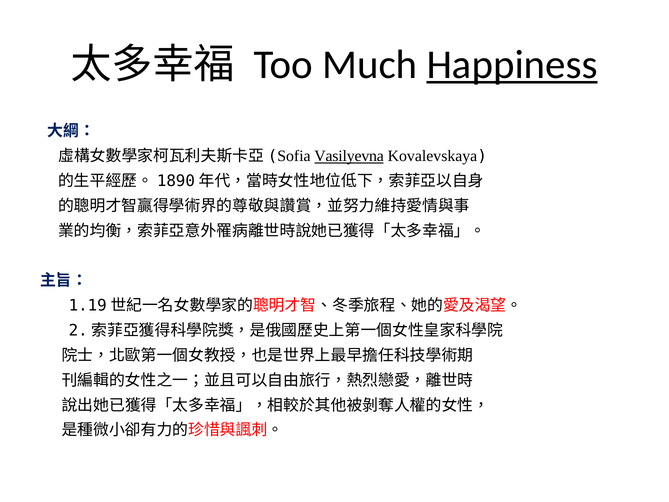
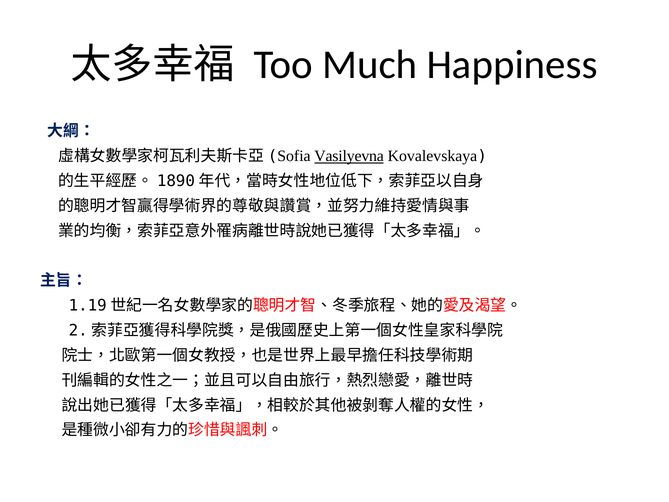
Happiness underline: present -> none (512, 65)
